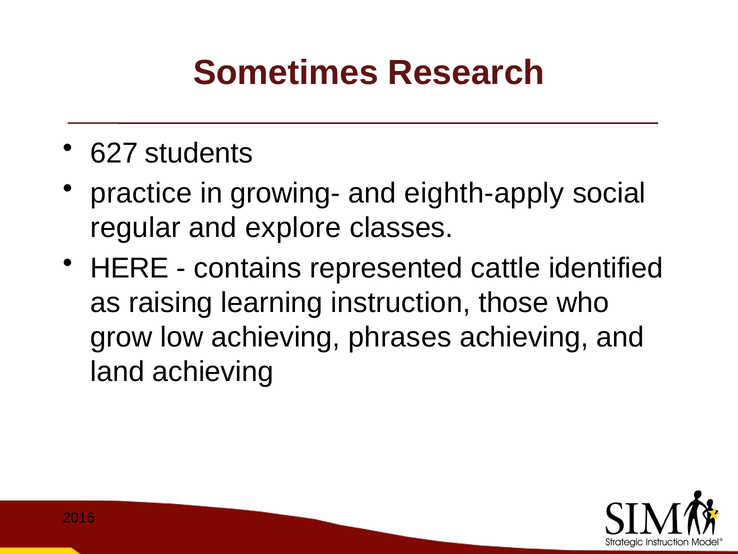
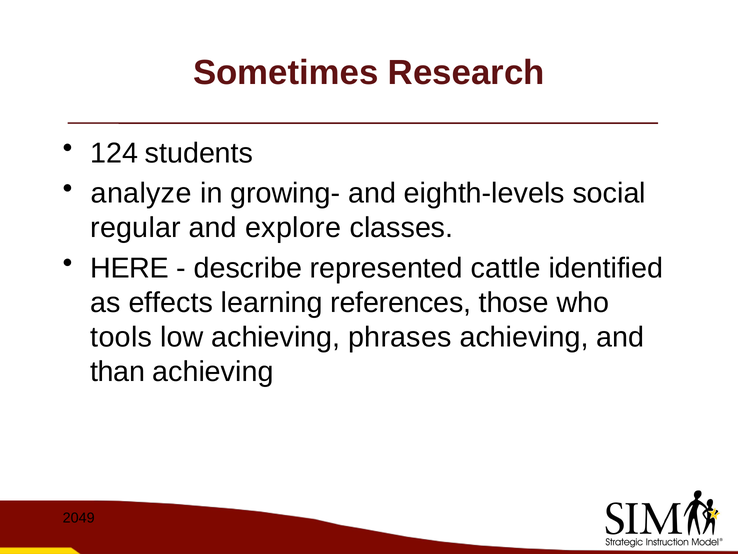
627: 627 -> 124 (114, 153)
practice: practice -> analyze (141, 193)
eighth-apply: eighth-apply -> eighth-levels (484, 193)
contains: contains -> describe (248, 268)
raising: raising -> effects (171, 302)
instruction: instruction -> references (401, 302)
grow: grow -> tools (121, 337)
land: land -> than (118, 371)
2016: 2016 -> 2049 (79, 518)
